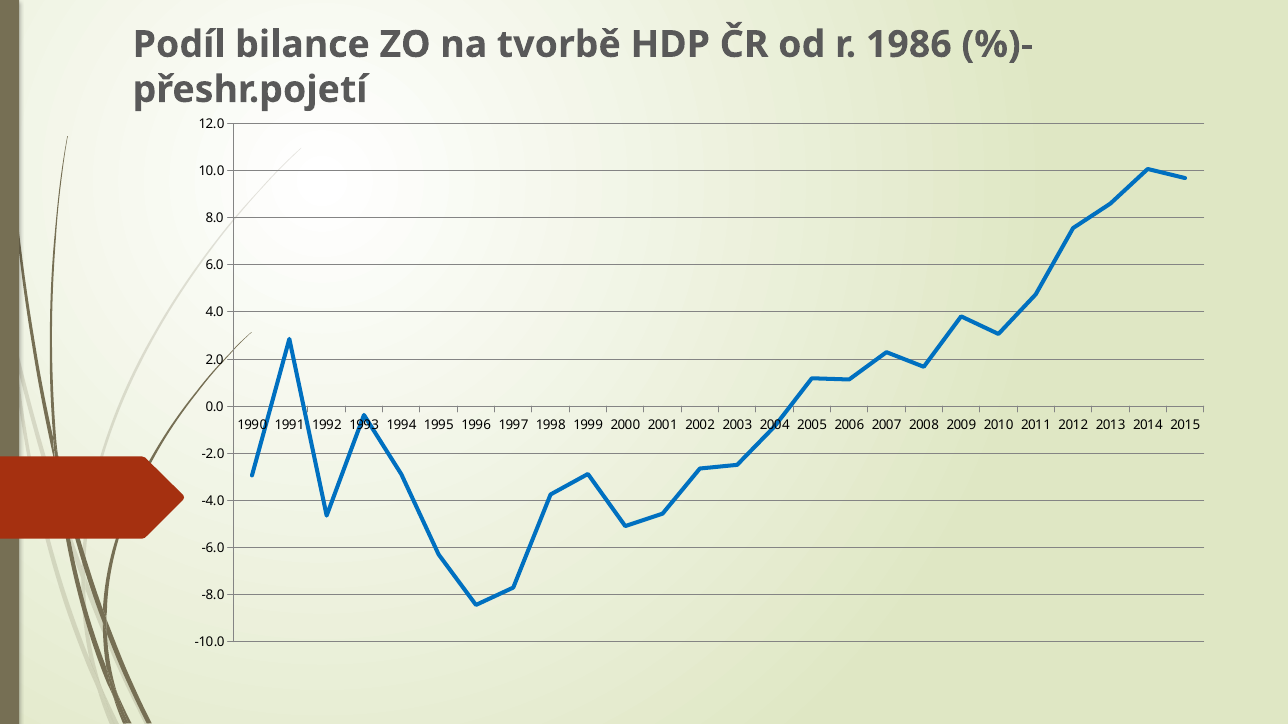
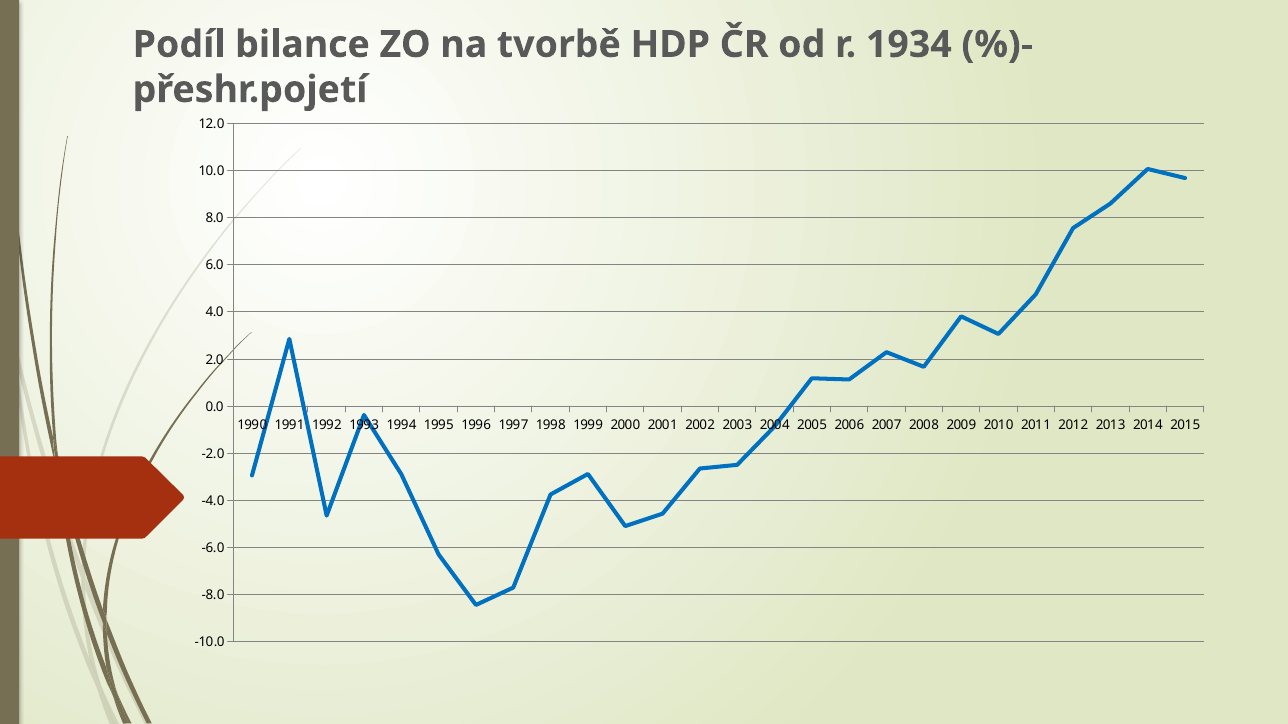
1986: 1986 -> 1934 (909, 45)
